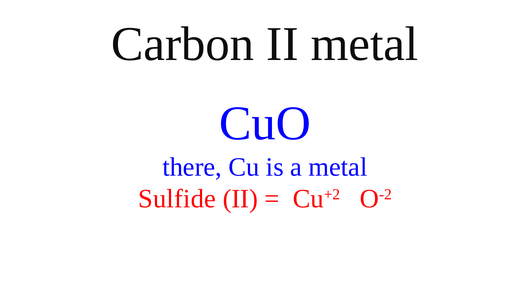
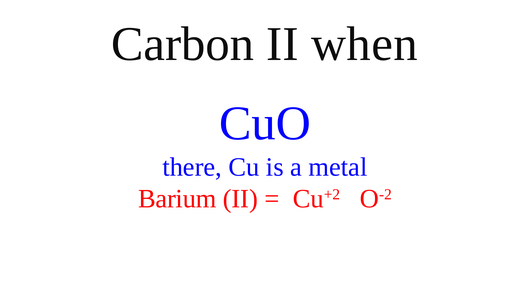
II metal: metal -> when (364, 44)
Sulfide: Sulfide -> Barium (177, 199)
